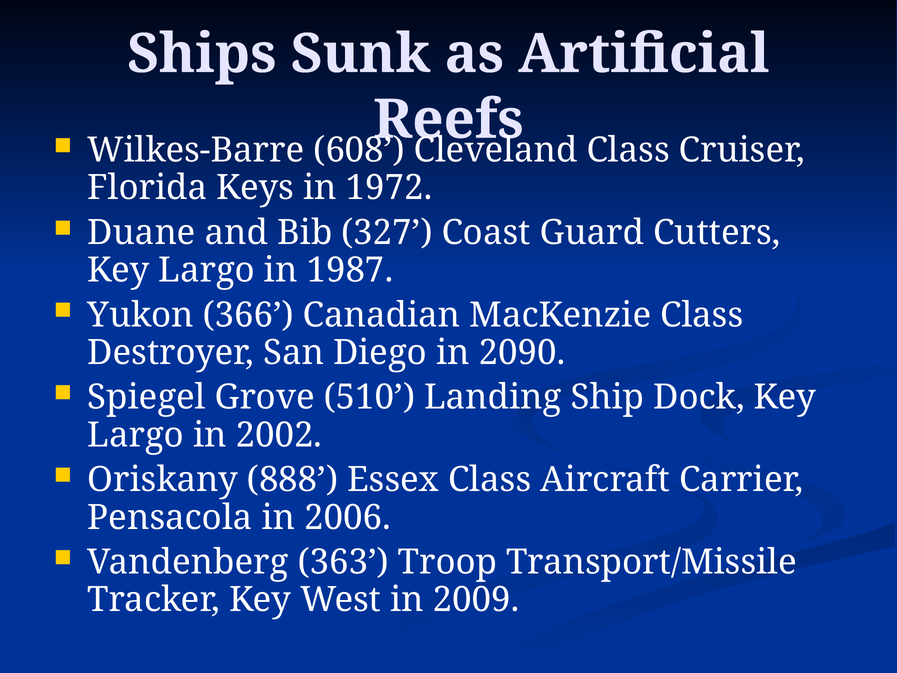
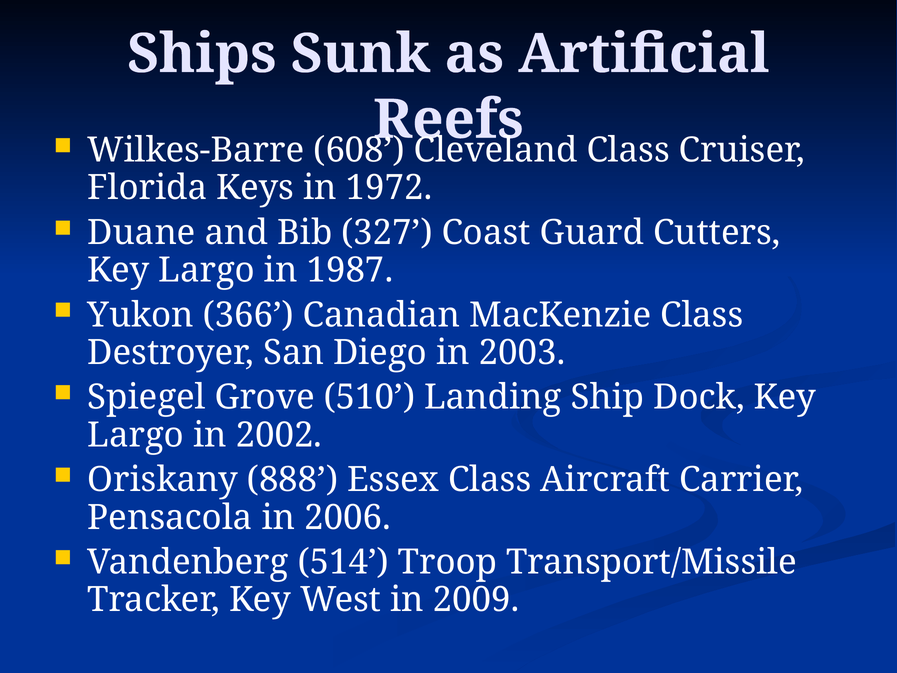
2090: 2090 -> 2003 (522, 353)
363: 363 -> 514 (343, 562)
